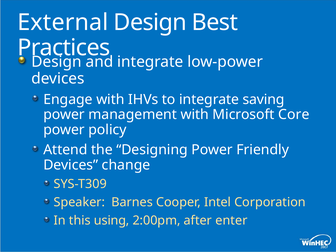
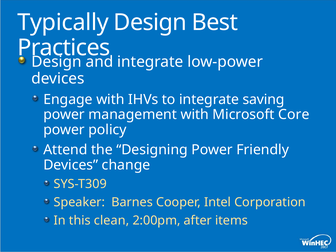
External: External -> Typically (63, 23)
using: using -> clean (112, 221)
enter: enter -> items (232, 221)
